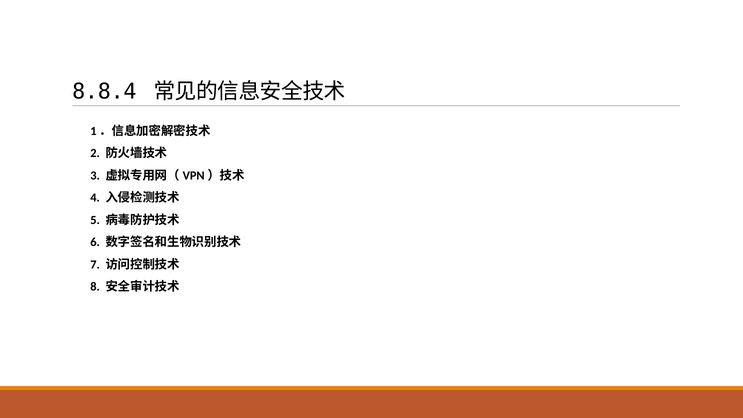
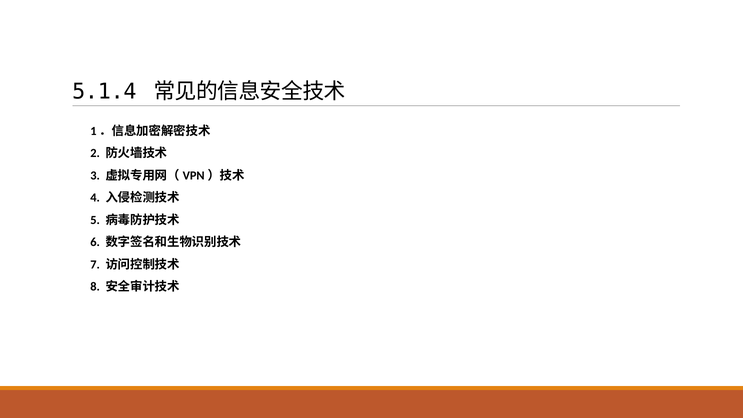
8.8.4: 8.8.4 -> 5.1.4 (104, 91)
